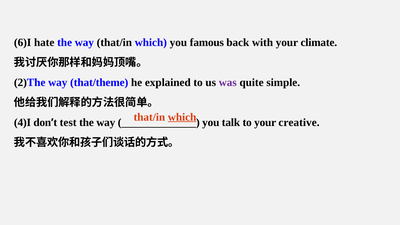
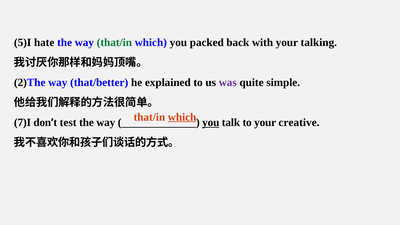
6)I: 6)I -> 5)I (23, 43)
that/in colour: black -> green (114, 43)
famous: famous -> packed (207, 43)
climate: climate -> talking (319, 43)
that/theme: that/theme -> that/better (99, 83)
4)I: 4)I -> 7)I (22, 123)
you underline: none -> present (211, 123)
